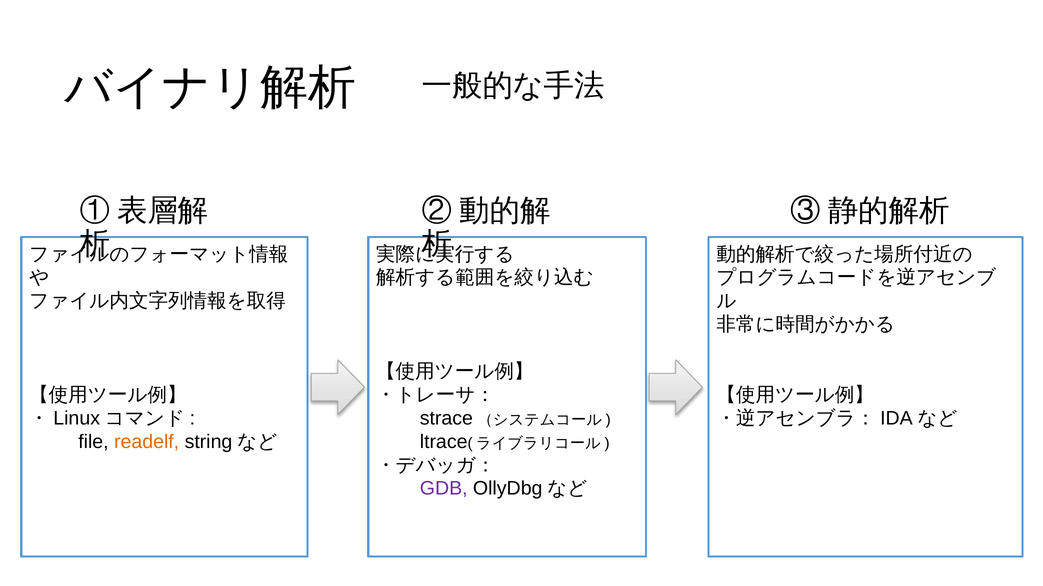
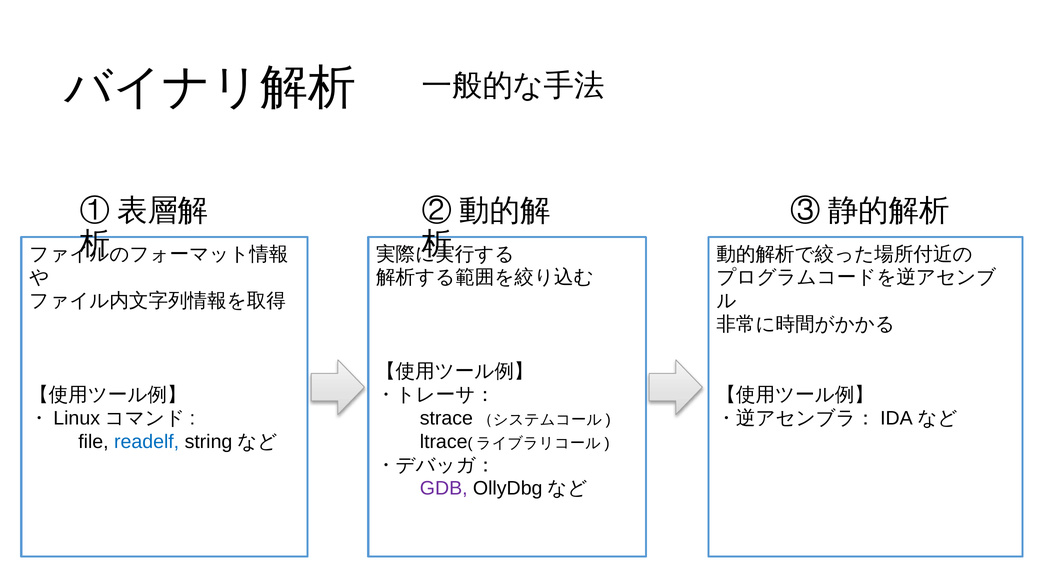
readelf colour: orange -> blue (147, 442)
